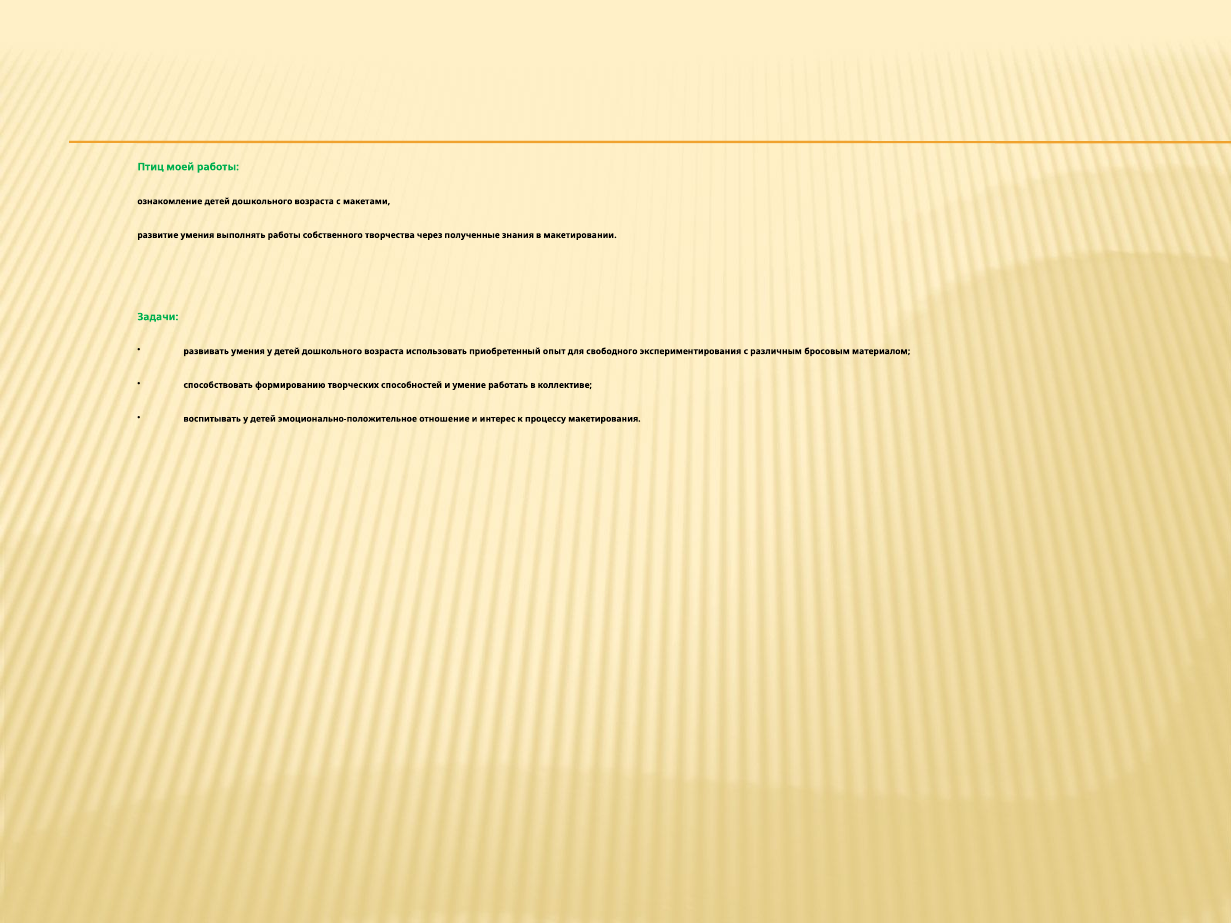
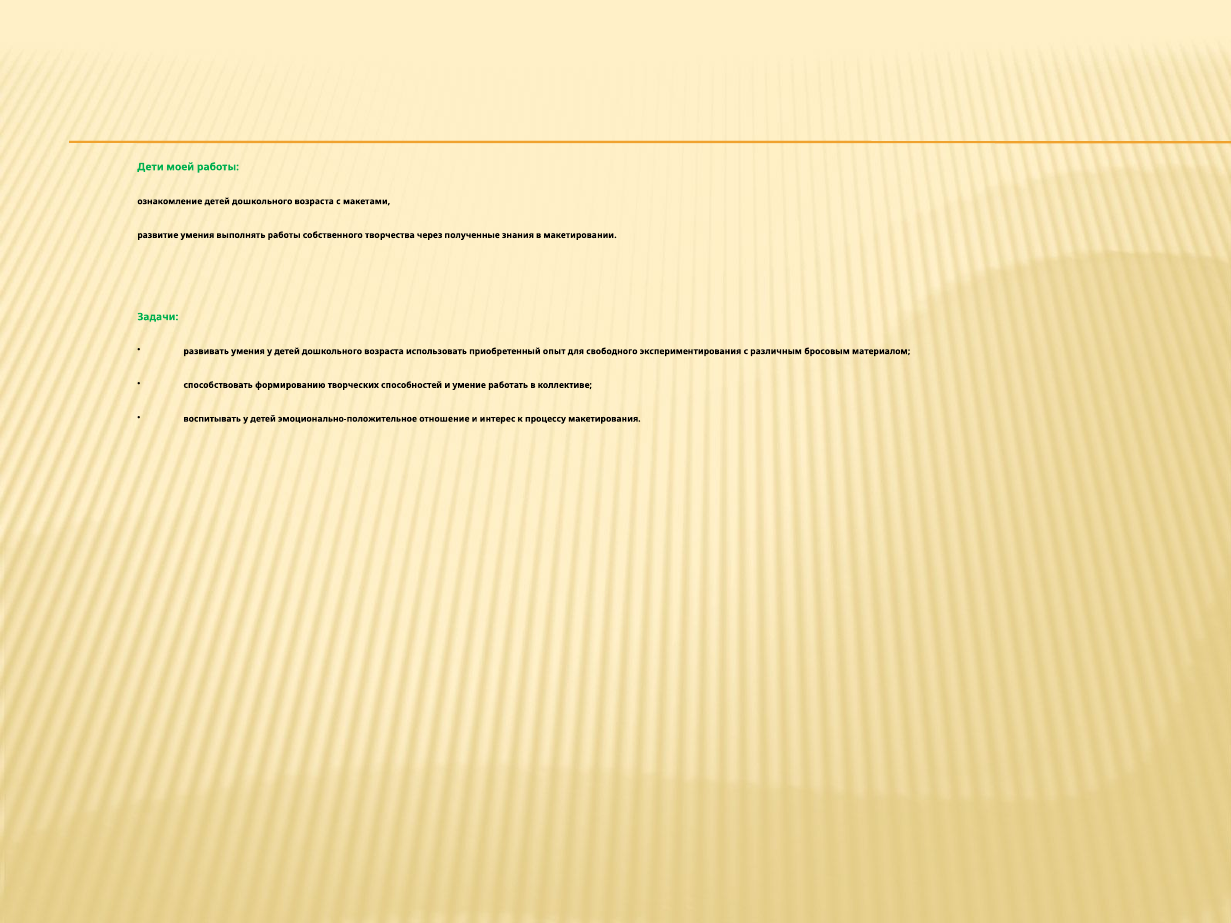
Птиц: Птиц -> Дети (151, 167)
